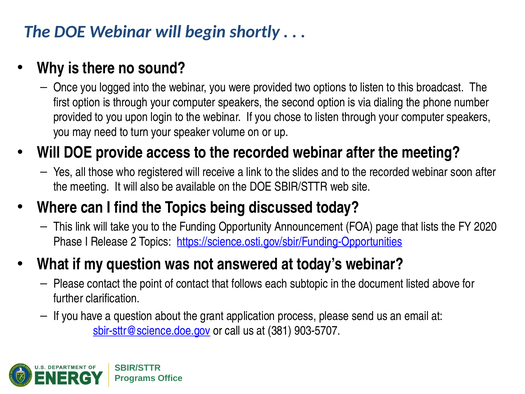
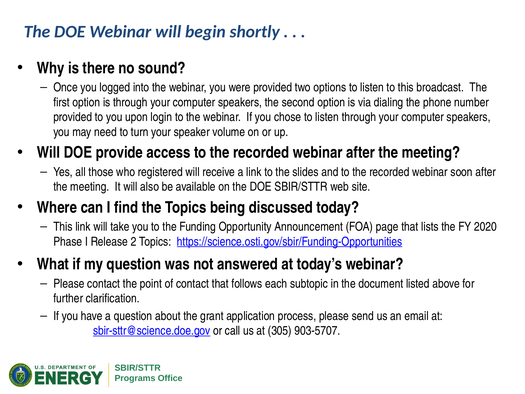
381: 381 -> 305 (280, 331)
